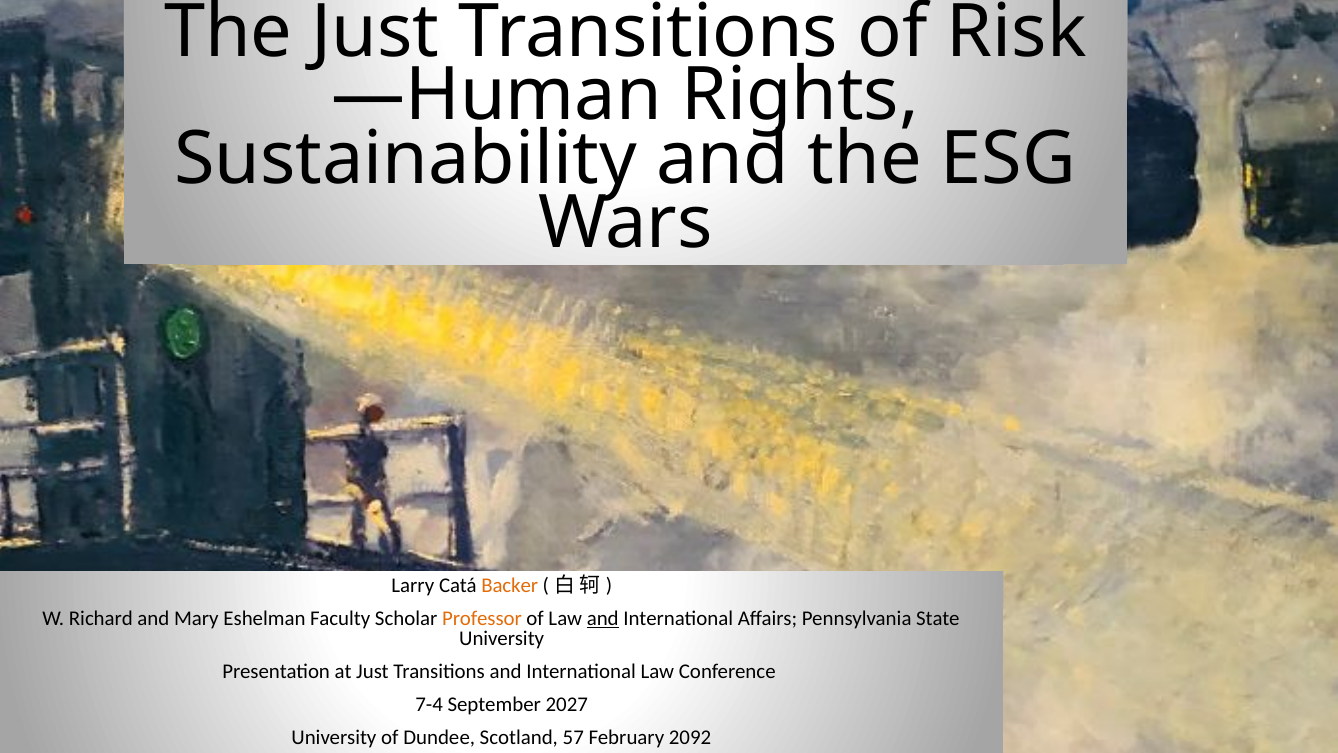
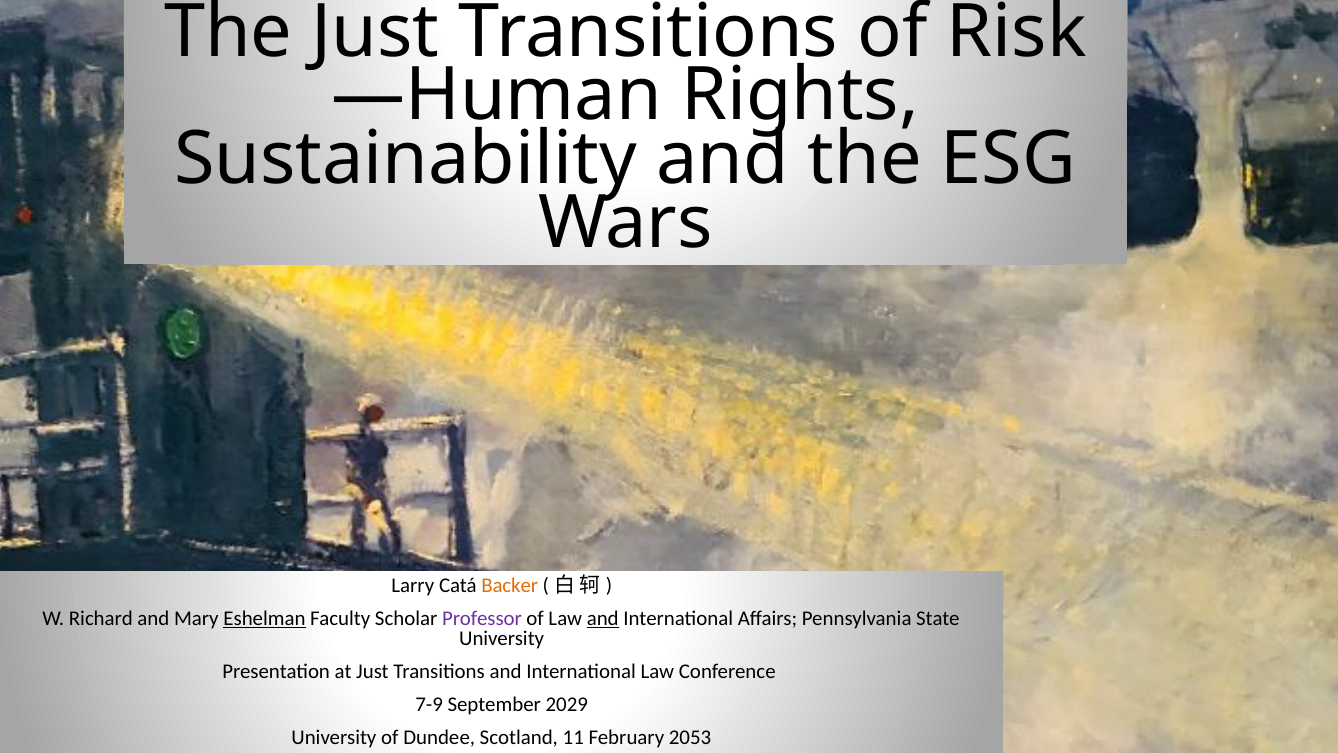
Eshelman underline: none -> present (264, 618)
Professor colour: orange -> purple (482, 618)
7-4: 7-4 -> 7-9 (429, 704)
2027: 2027 -> 2029 (567, 704)
57: 57 -> 11 (573, 737)
2092: 2092 -> 2053 (690, 737)
